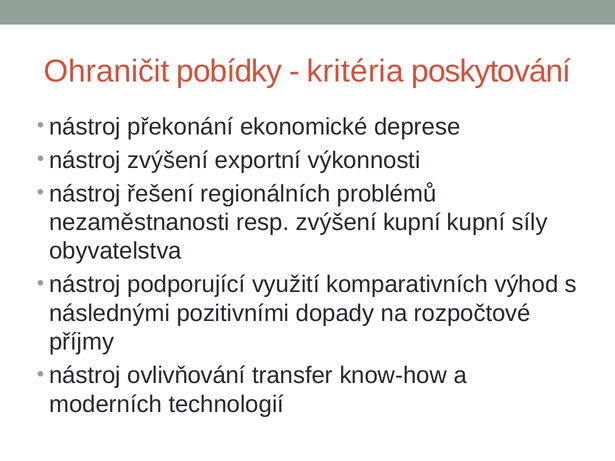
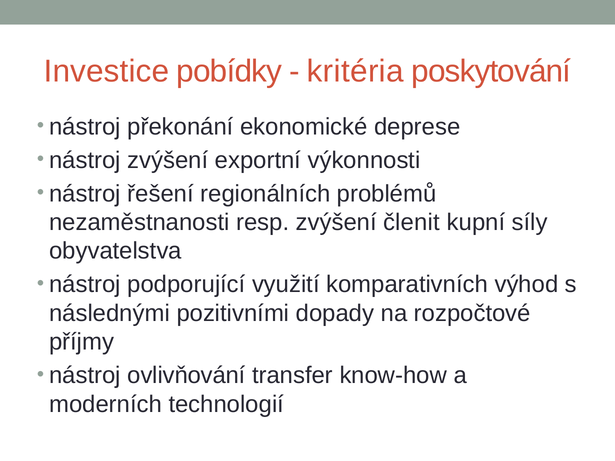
Ohraničit: Ohraničit -> Investice (107, 71)
zvýšení kupní: kupní -> členit (412, 222)
